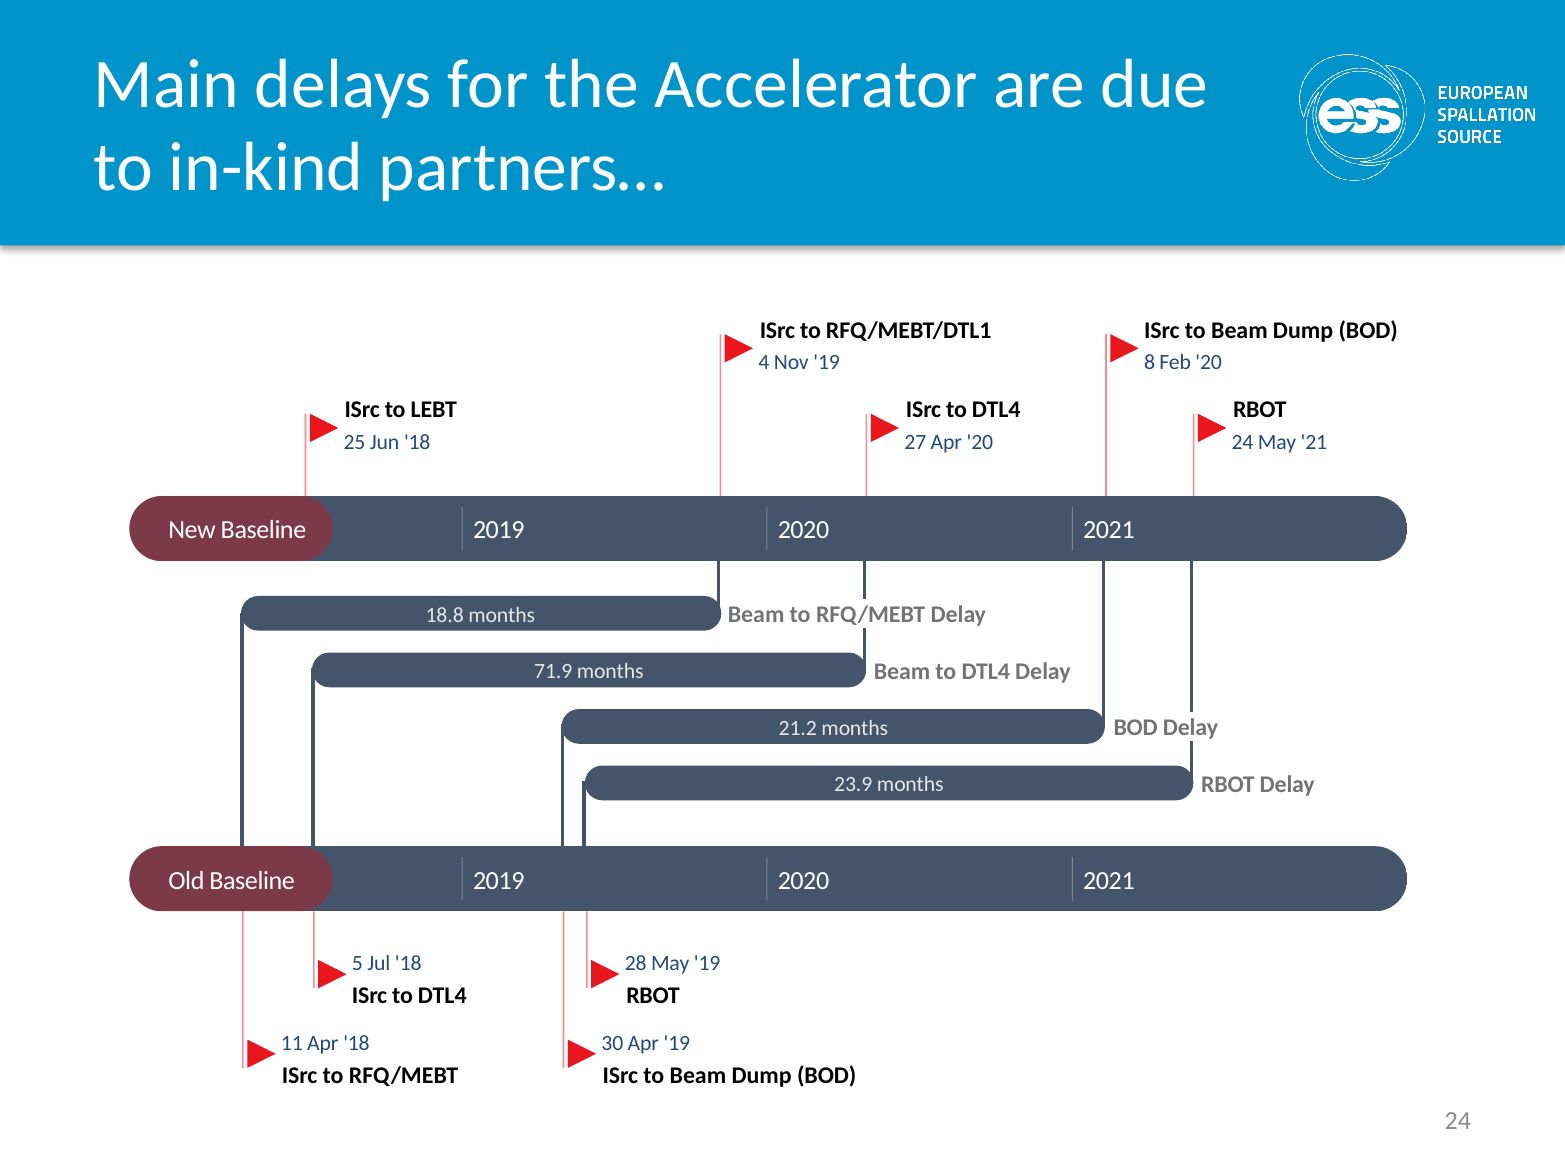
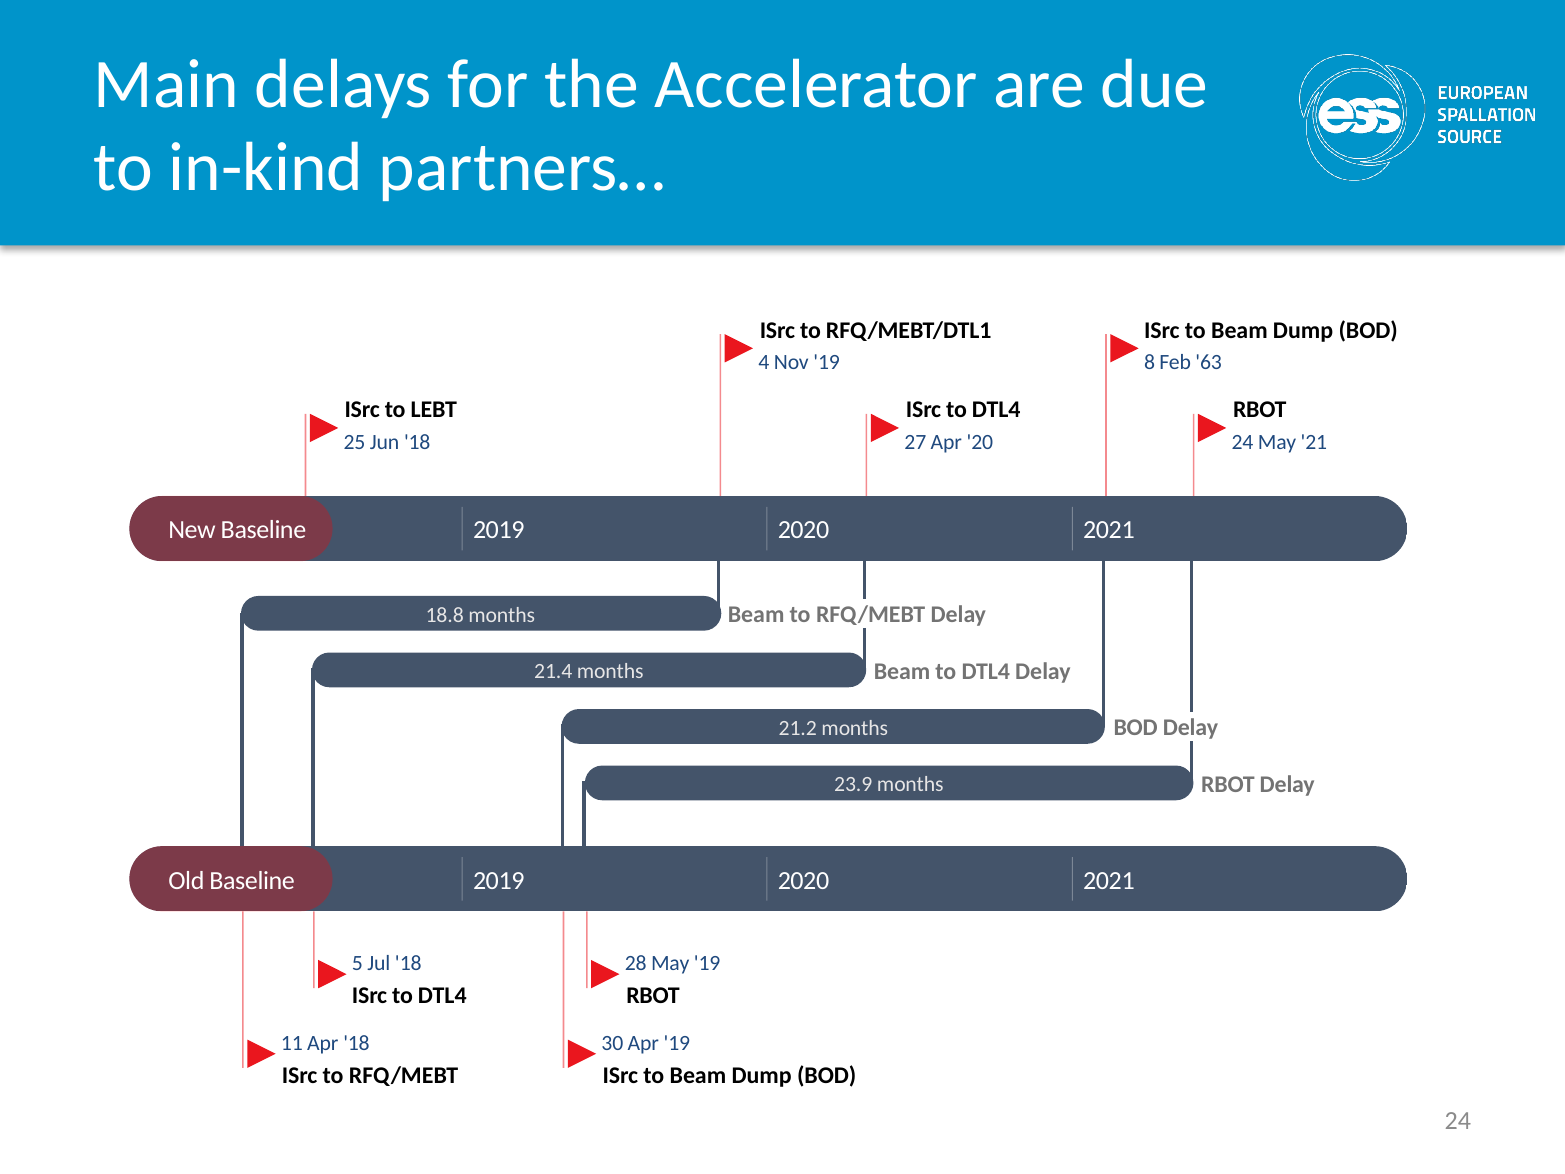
Feb 20: 20 -> 63 (1209, 362)
71.9: 71.9 -> 21.4 (553, 671)
